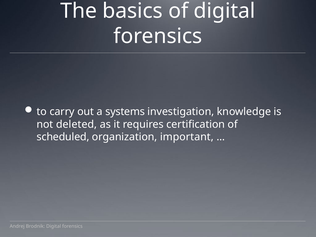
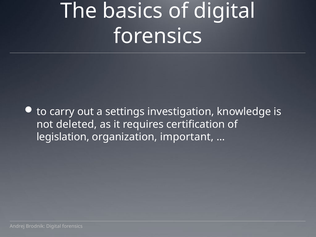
systems: systems -> settings (125, 112)
scheduled: scheduled -> legislation (63, 137)
